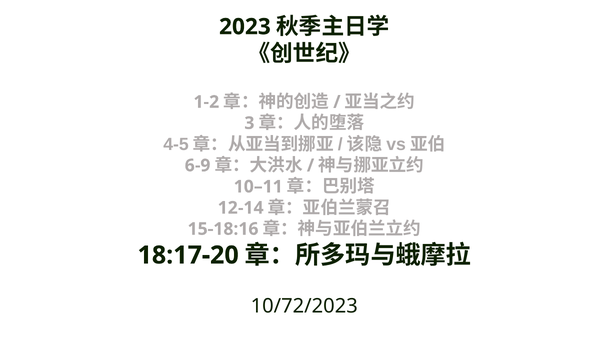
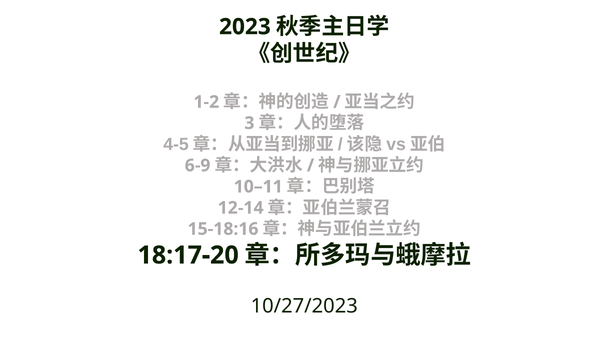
10/72/2023: 10/72/2023 -> 10/27/2023 (304, 306)
